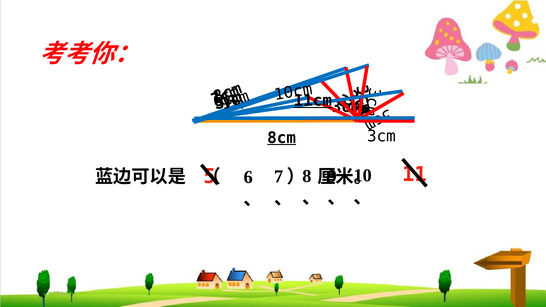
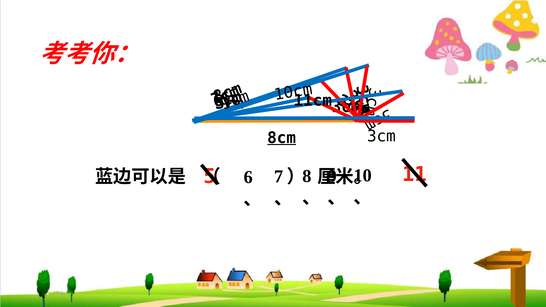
11cm underline: present -> none (313, 101)
